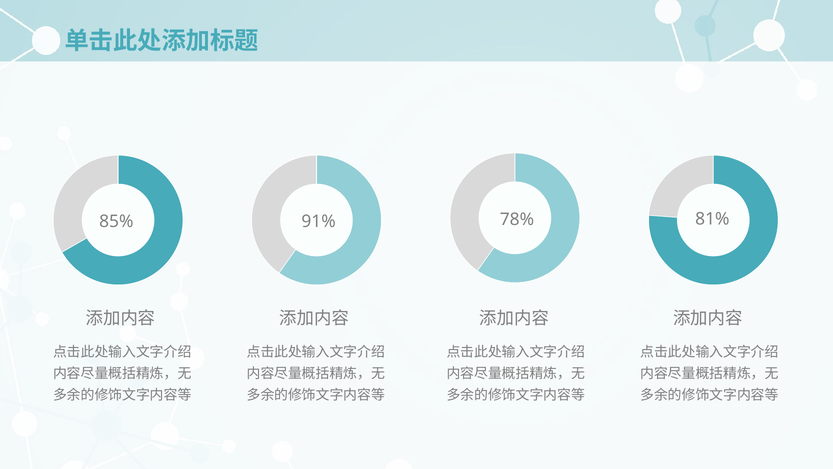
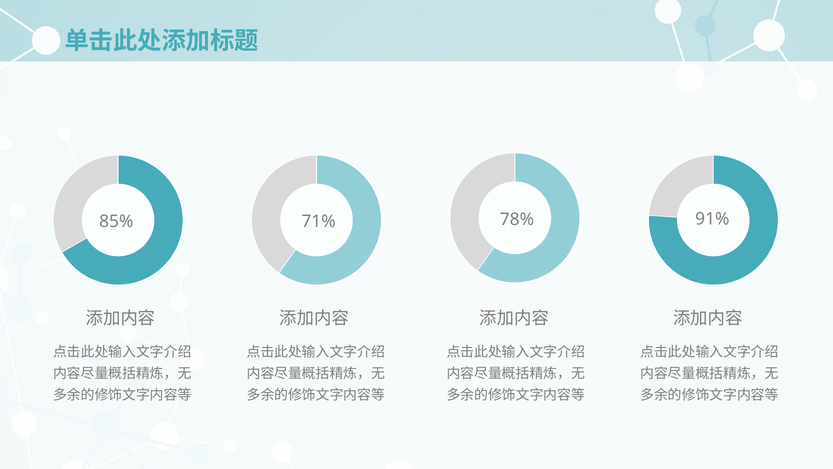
81%: 81% -> 91% (712, 219)
91%: 91% -> 71% (319, 221)
